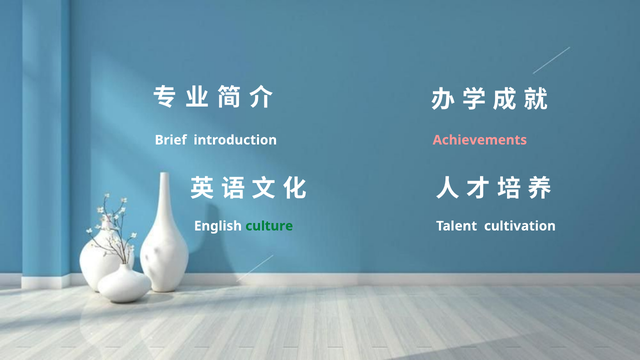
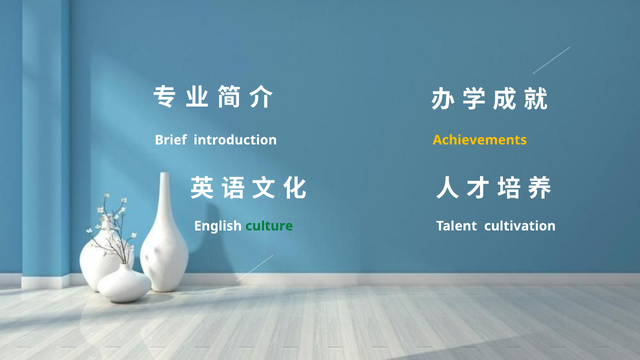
Achievements colour: pink -> yellow (480, 140)
